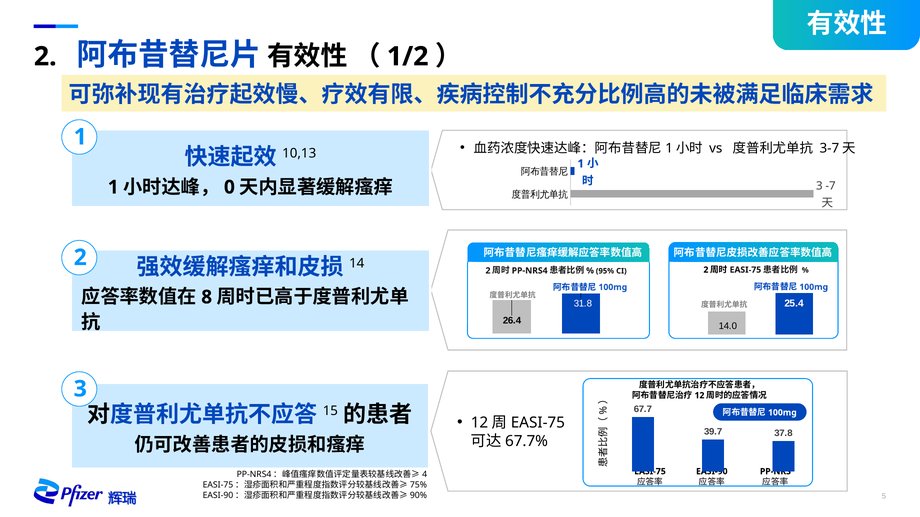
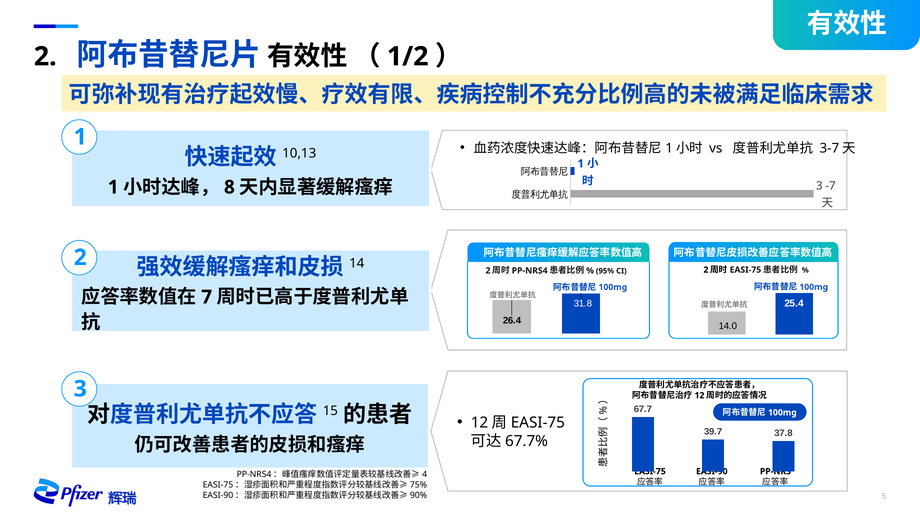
0: 0 -> 8 (229, 187)
8: 8 -> 7 (207, 297)
